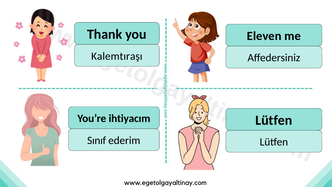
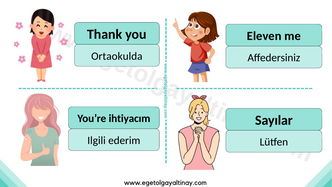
Kalemtıraşı: Kalemtıraşı -> Ortaokulda (117, 56)
Lütfen: Lütfen -> Sayılar (274, 120)
Sınıf: Sınıf -> Ilgili (97, 140)
